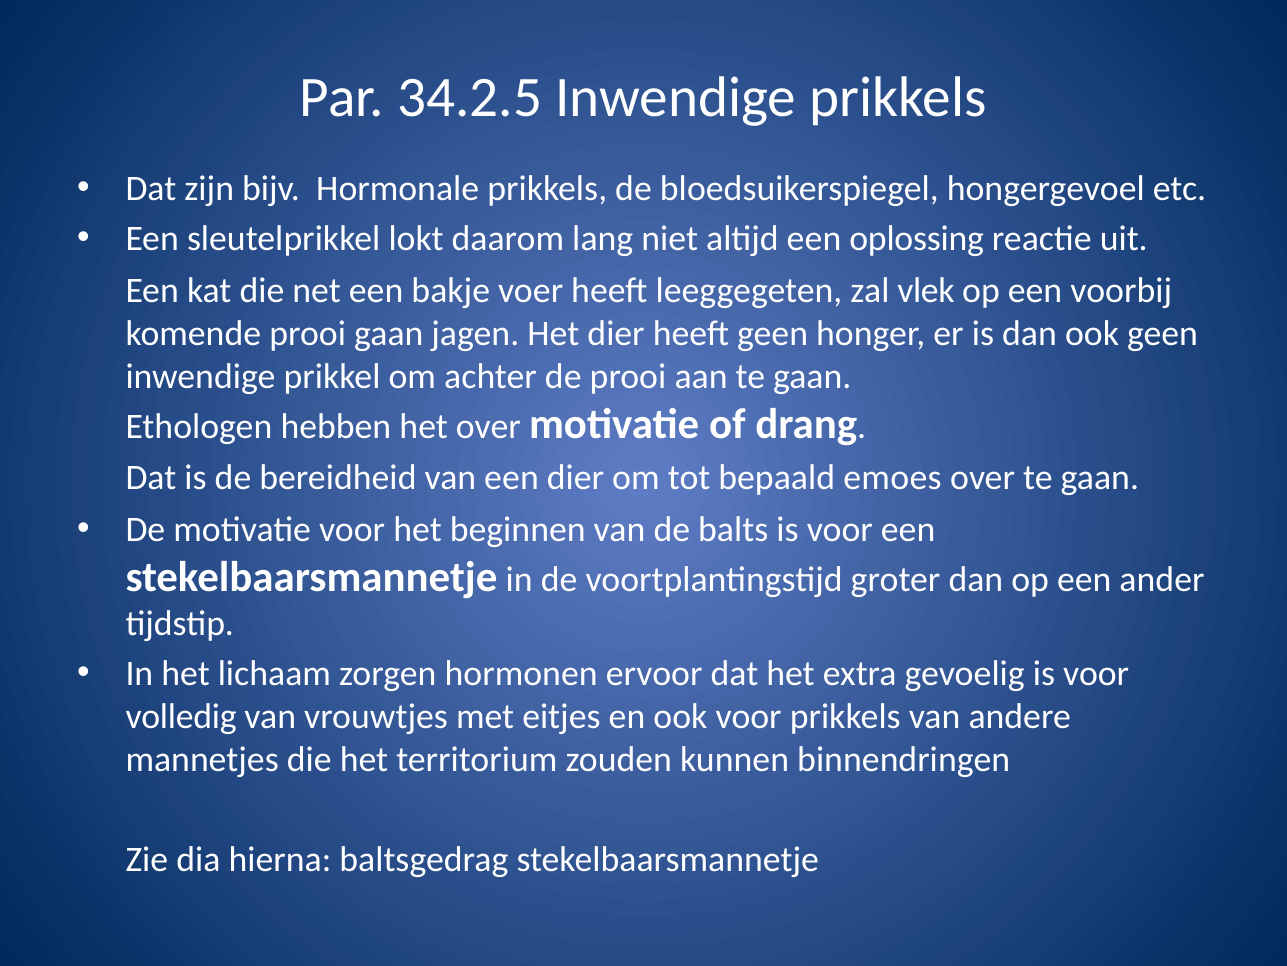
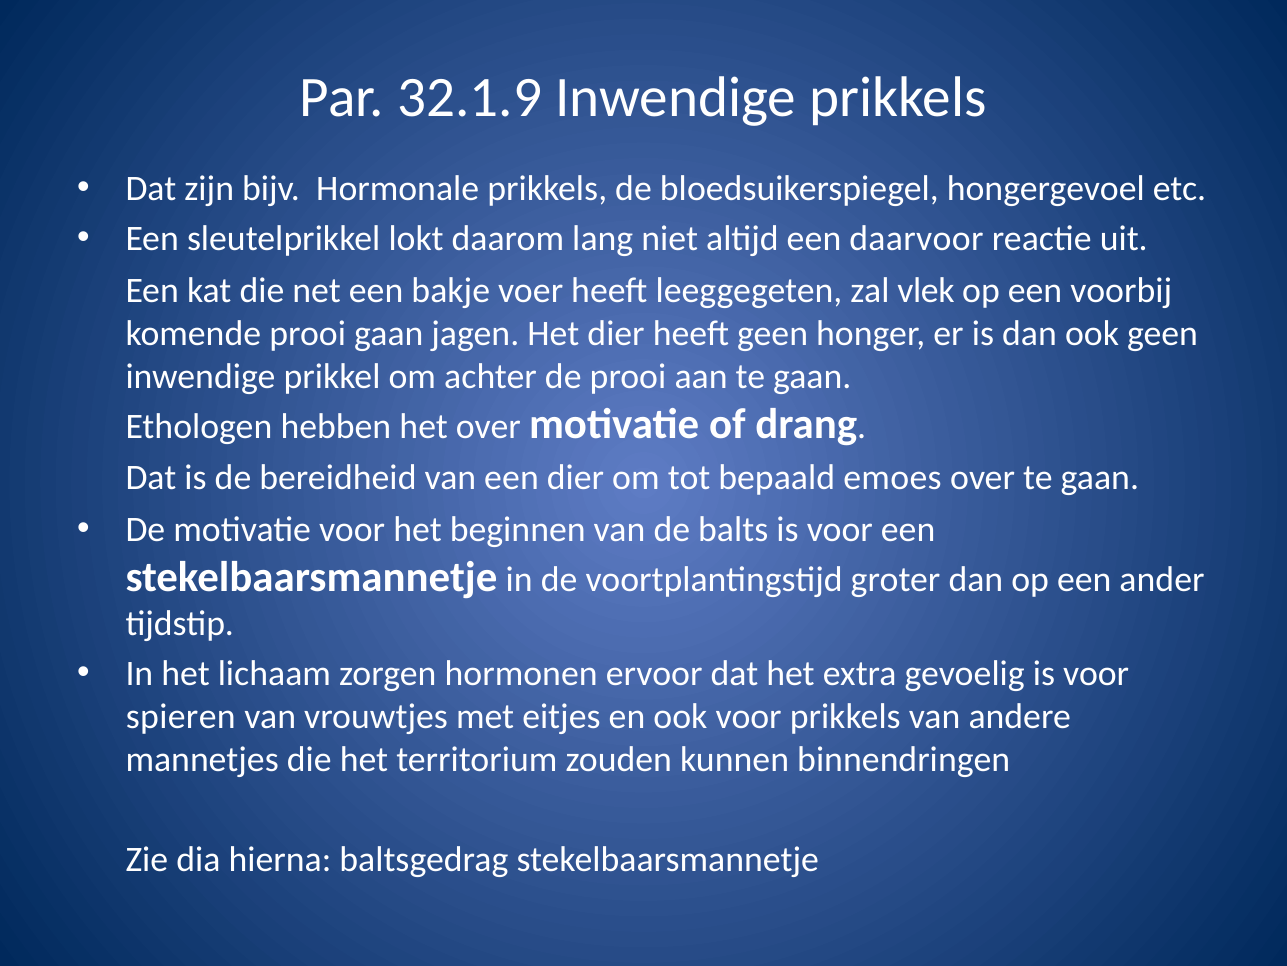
34.2.5: 34.2.5 -> 32.1.9 (470, 97)
oplossing: oplossing -> daarvoor (916, 239)
volledig: volledig -> spieren (181, 716)
